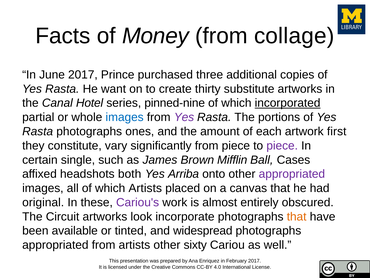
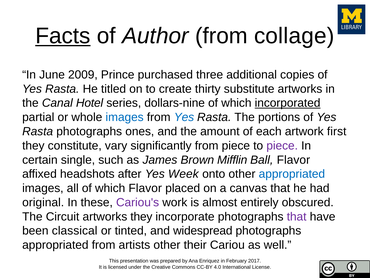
Facts underline: none -> present (63, 36)
Money: Money -> Author (155, 36)
June 2017: 2017 -> 2009 (83, 75)
want: want -> titled (114, 89)
pinned-nine: pinned-nine -> dollars-nine (175, 103)
Yes colour: purple -> blue (184, 117)
Ball Cases: Cases -> Flavor (293, 160)
both: both -> after (130, 174)
Arriba: Arriba -> Week (183, 174)
appropriated colour: purple -> blue (292, 174)
which Artists: Artists -> Flavor (145, 188)
artworks look: look -> they (141, 216)
that colour: orange -> purple (297, 216)
available: available -> classical (75, 230)
sixty: sixty -> their (195, 245)
